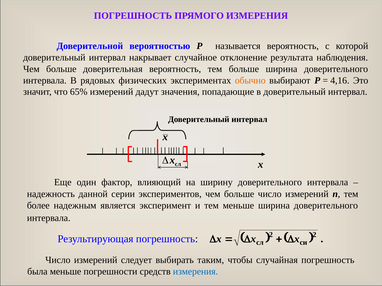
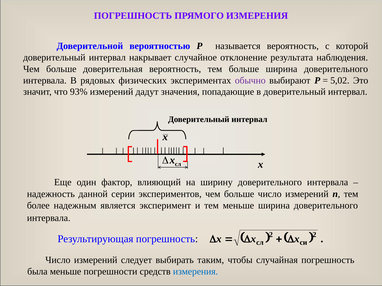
обычно colour: orange -> purple (250, 81)
4,16: 4,16 -> 5,02 (340, 81)
65%: 65% -> 93% (79, 92)
